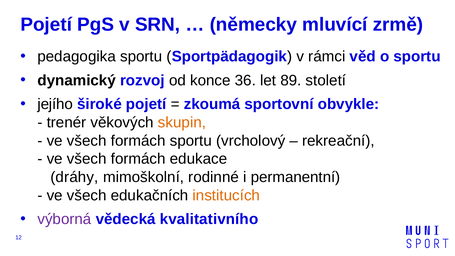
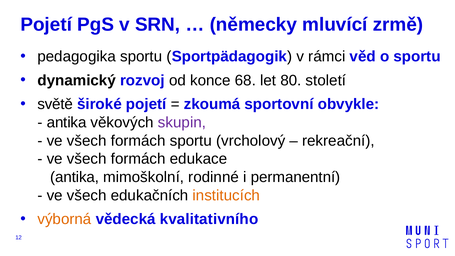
36: 36 -> 68 (245, 80)
89: 89 -> 80 (291, 80)
jejího: jejího -> světě (55, 104)
trenér: trenér -> antika (67, 122)
skupin colour: orange -> purple (182, 122)
dráhy: dráhy -> antika (75, 177)
výborná colour: purple -> orange (64, 219)
